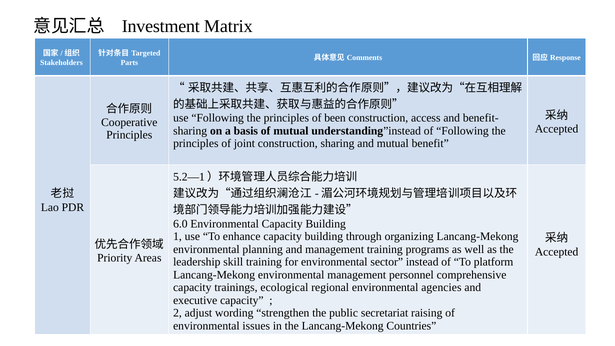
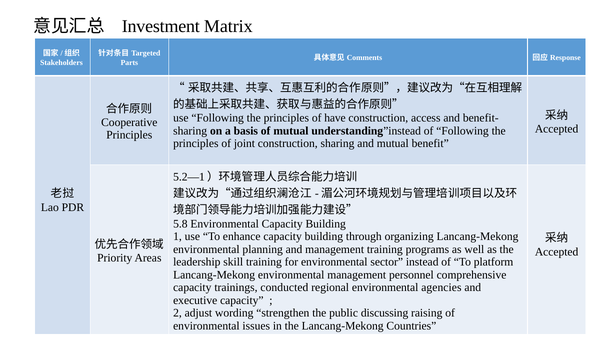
been: been -> have (335, 118)
6.0: 6.0 -> 5.8 (180, 224)
ecological: ecological -> conducted (284, 288)
secretariat: secretariat -> discussing (385, 313)
